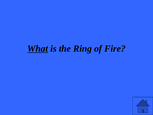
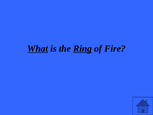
Ring underline: none -> present (83, 48)
